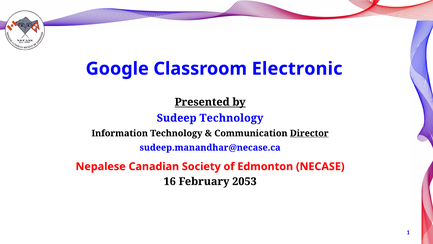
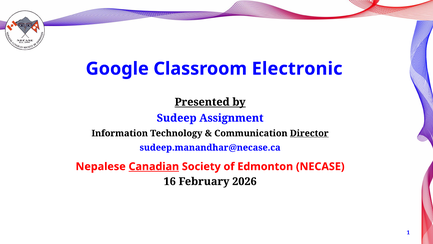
Sudeep Technology: Technology -> Assignment (231, 118)
Canadian underline: none -> present (154, 166)
2053: 2053 -> 2026 (244, 181)
